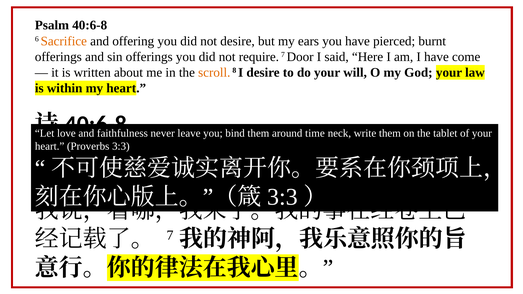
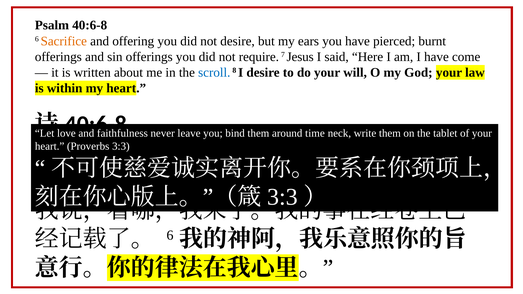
Door: Door -> Jesus (300, 57)
scroll colour: orange -> blue (214, 72)
7: 7 -> 6 (170, 235)
